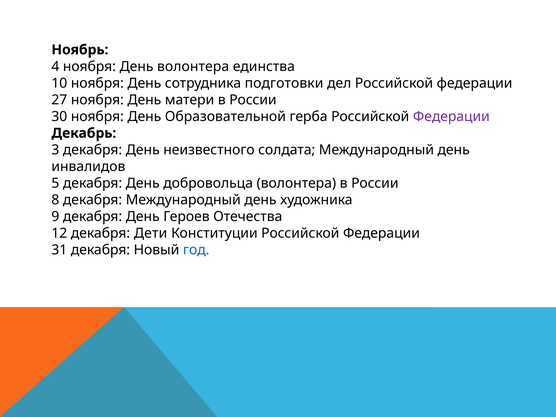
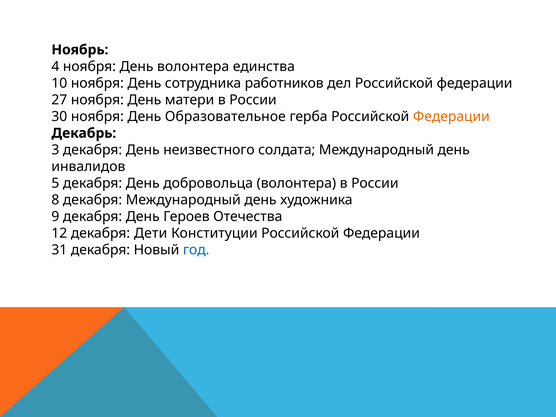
подготовки: подготовки -> работников (284, 83)
Образовательной: Образовательной -> Образовательное (225, 116)
Федерации colour: purple -> orange (451, 116)
